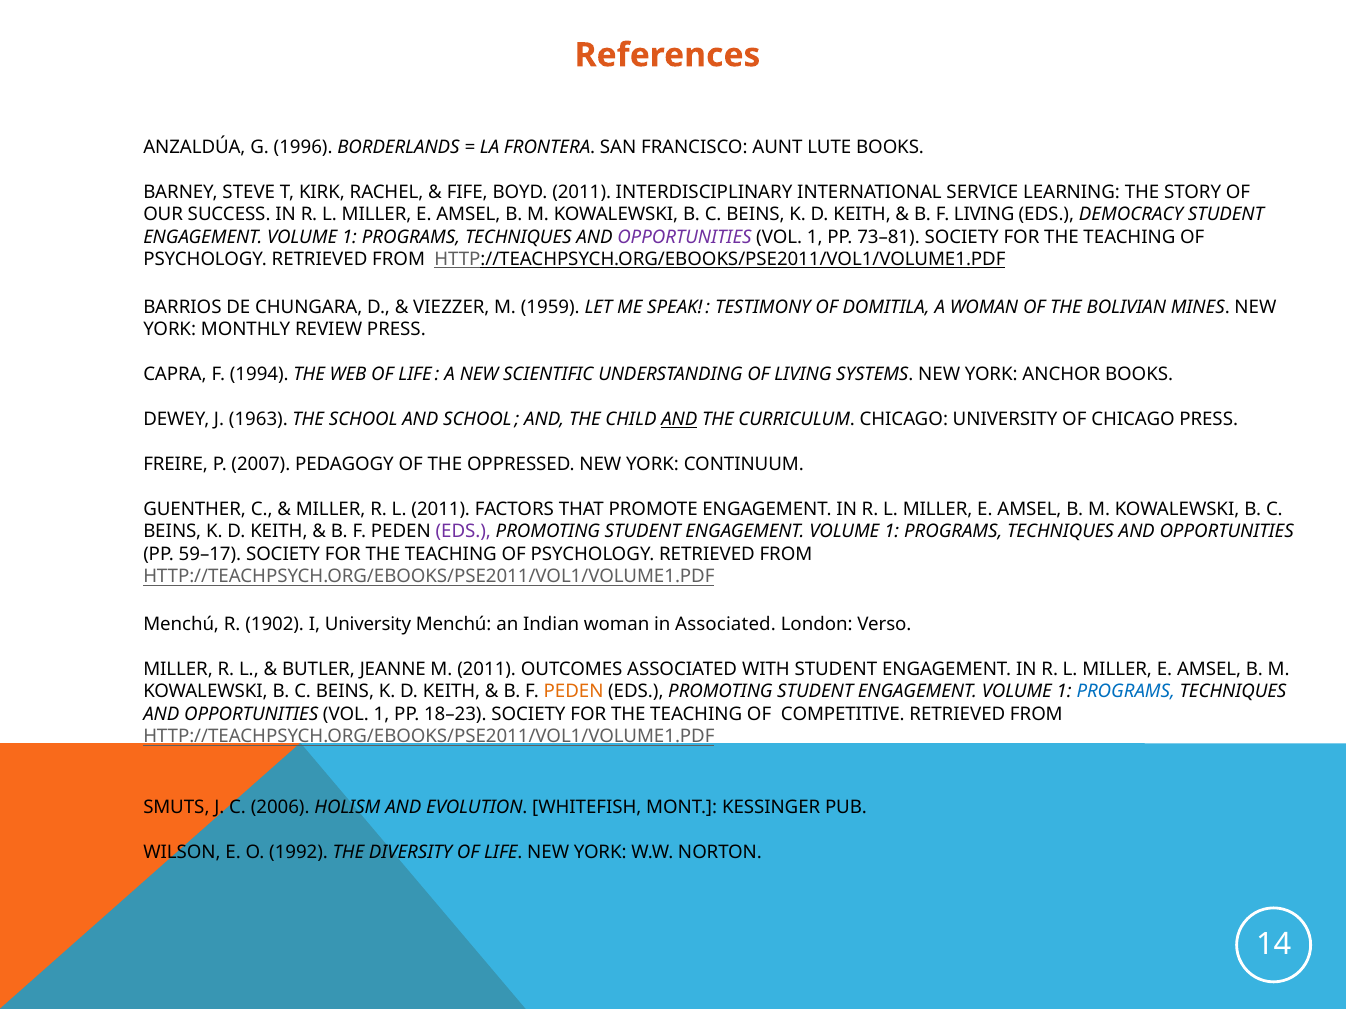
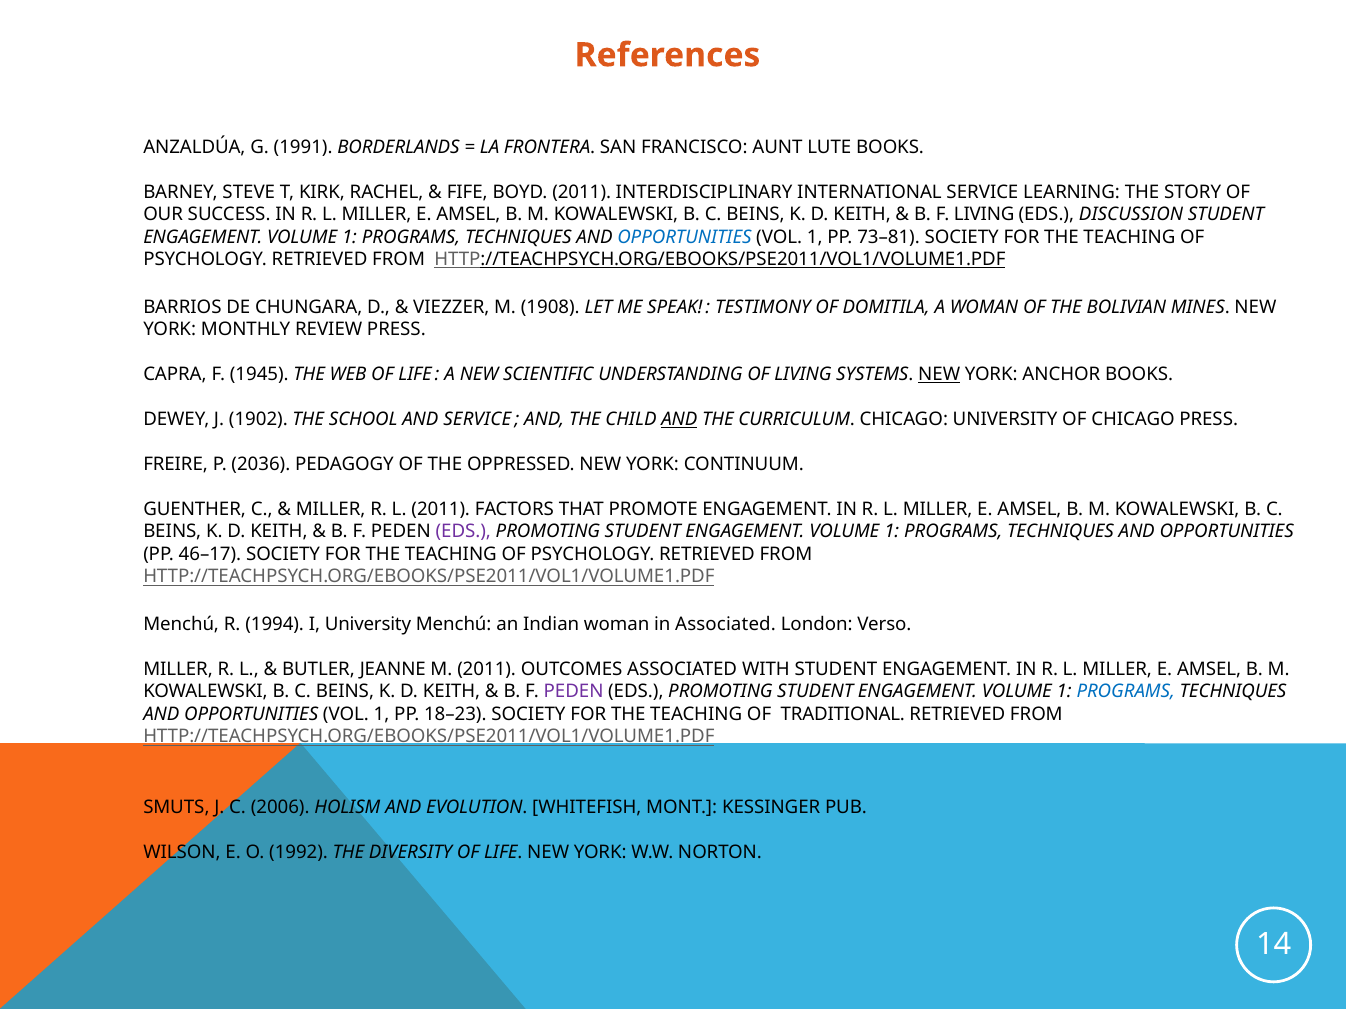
1996: 1996 -> 1991 (303, 147)
DEMOCRACY: DEMOCRACY -> DISCUSSION (1131, 215)
OPPORTUNITIES colour: purple -> blue (684, 237)
1959: 1959 -> 1908 (550, 307)
1994: 1994 -> 1945 (259, 375)
NEW underline: none -> present (939, 375)
1963: 1963 -> 1902 (258, 420)
AND SCHOOL: SCHOOL -> SERVICE (477, 420)
2007: 2007 -> 2036 (261, 465)
59–17: 59–17 -> 46–17 (210, 554)
1902: 1902 -> 1994 (275, 625)
PEDEN colour: orange -> purple (574, 692)
COMPETITIVE: COMPETITIVE -> TRADITIONAL (843, 715)
